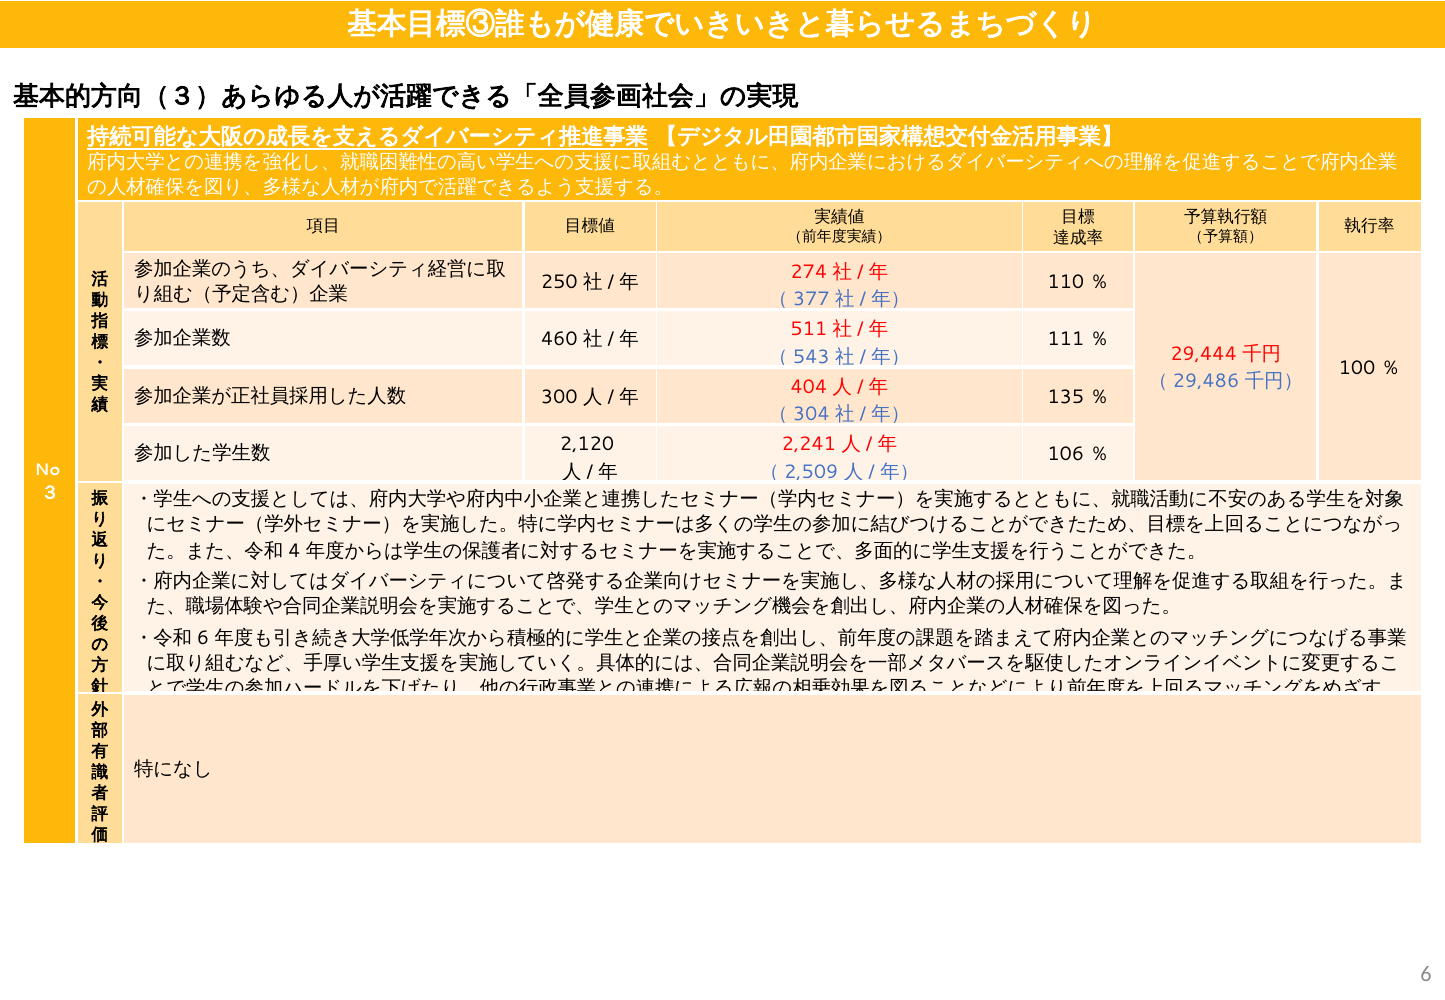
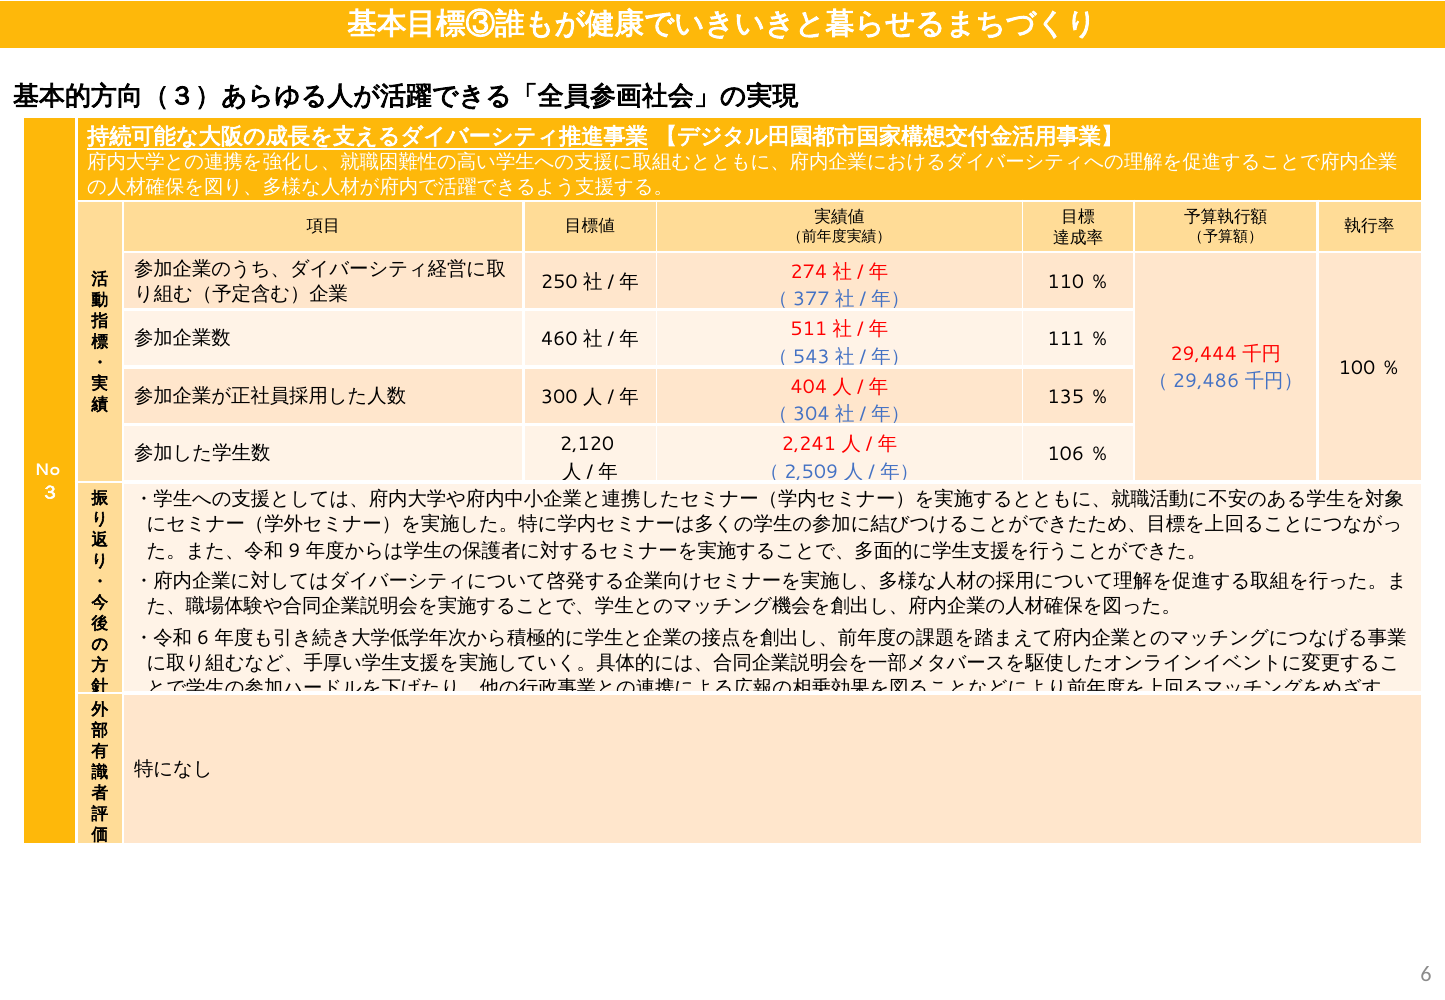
4: 4 -> 9 (294, 551)
